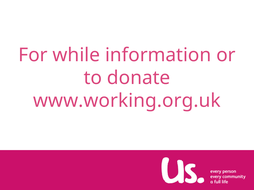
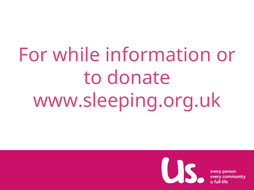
www.working.org.uk: www.working.org.uk -> www.sleeping.org.uk (127, 101)
